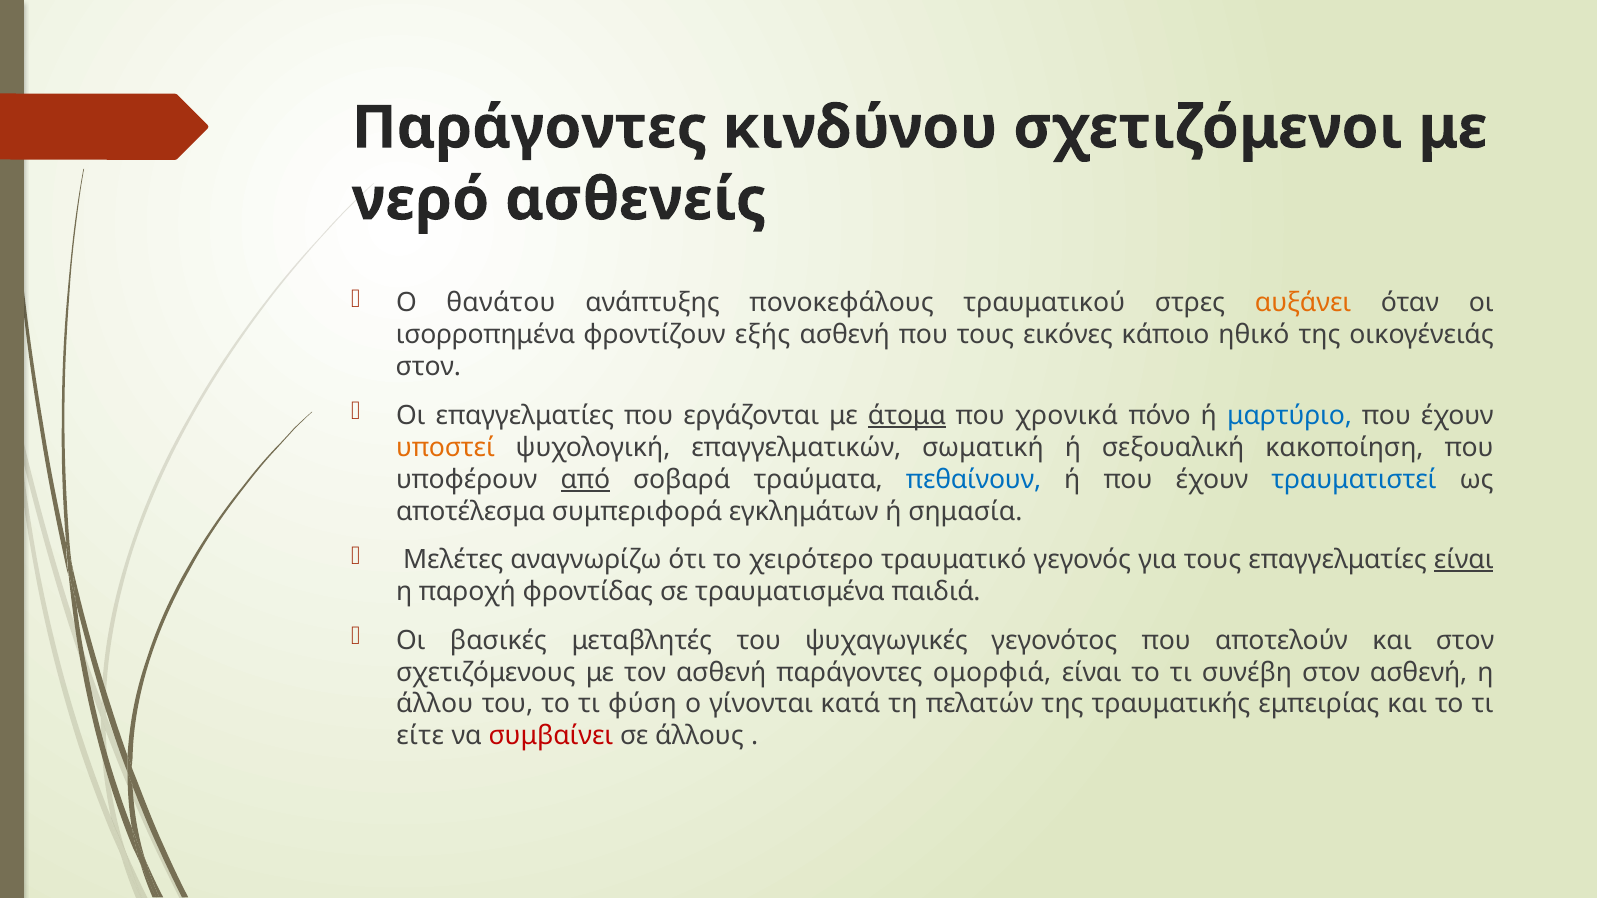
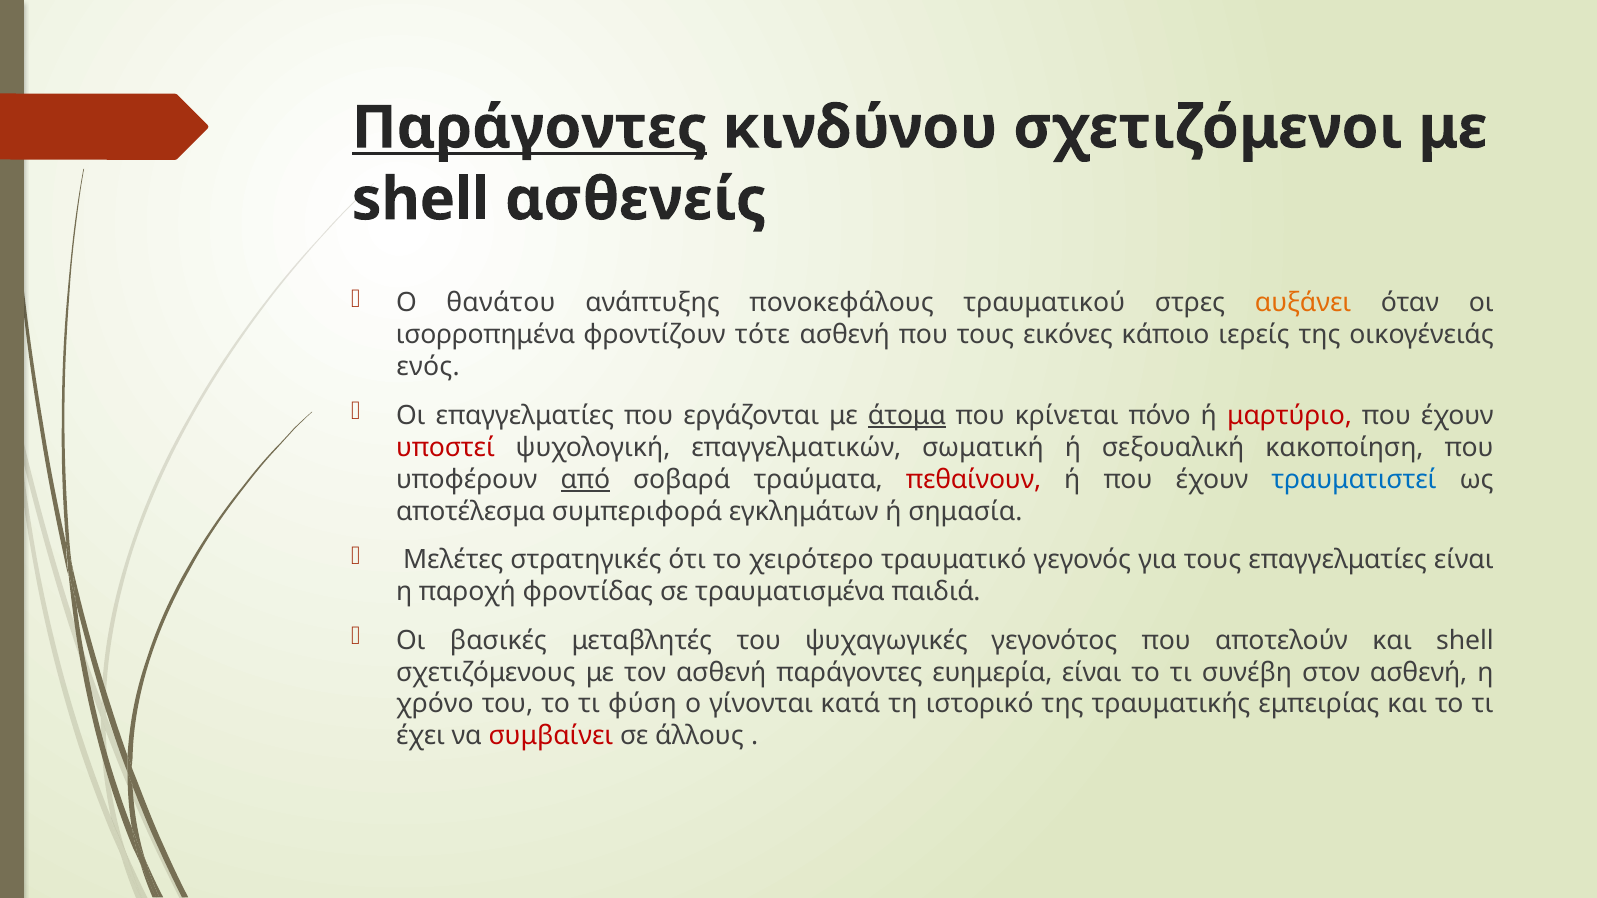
Παράγοντες underline: none -> present (530, 128)
νερό: νερό -> shell (421, 200)
εξής: εξής -> τότε (762, 335)
ηθικό: ηθικό -> ιερείς (1254, 335)
στον: στον -> ενός (428, 367)
χρονικά: χρονικά -> κρίνεται (1067, 416)
μαρτύριο colour: blue -> red (1289, 416)
υποστεί colour: orange -> red (445, 448)
πεθαίνουν colour: blue -> red (974, 480)
αναγνωρίζω: αναγνωρίζω -> στρατηγικές (586, 560)
είναι underline: present -> none (1464, 560)
και στον: στον -> shell (1465, 641)
ομορφιά: ομορφιά -> ευημερία (992, 672)
άλλου: άλλου -> χρόνο (435, 704)
πελατών: πελατών -> ιστορικό (980, 704)
είτε: είτε -> έχει (421, 736)
